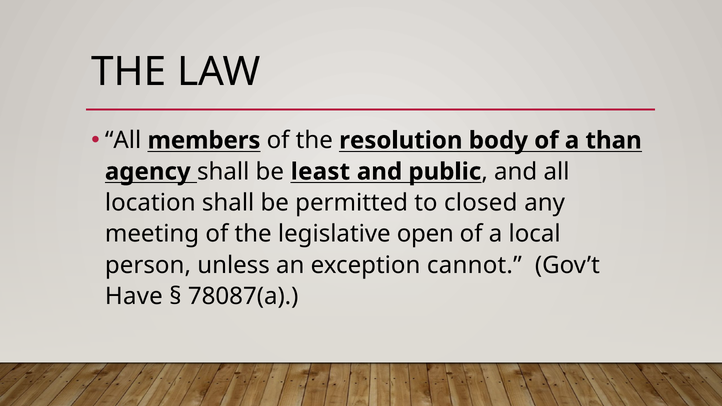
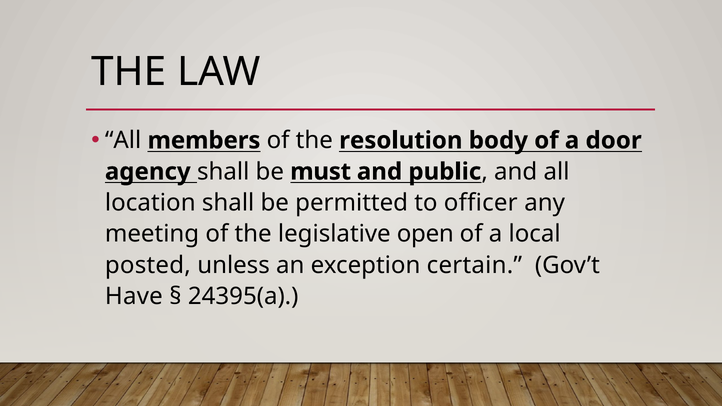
than: than -> door (614, 140)
least: least -> must (321, 172)
closed: closed -> officer (481, 203)
person: person -> posted (148, 265)
cannot: cannot -> certain (474, 265)
78087(a: 78087(a -> 24395(a (243, 296)
